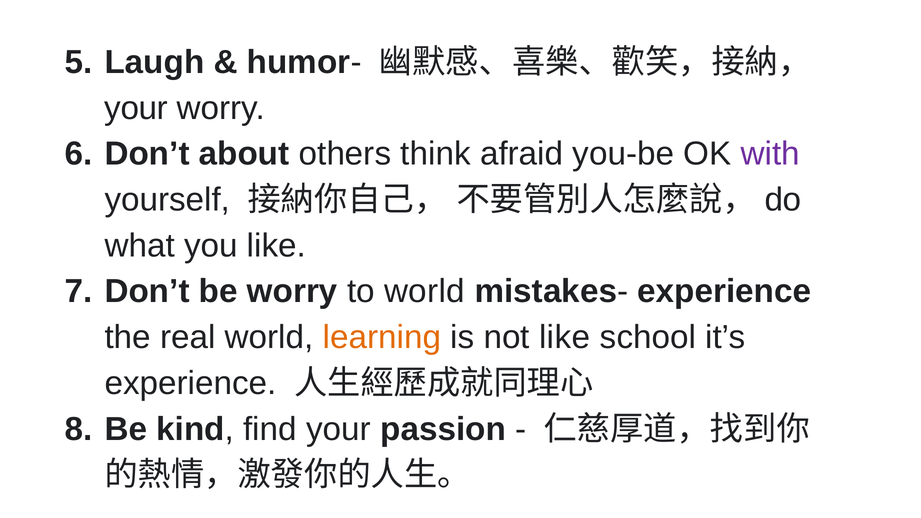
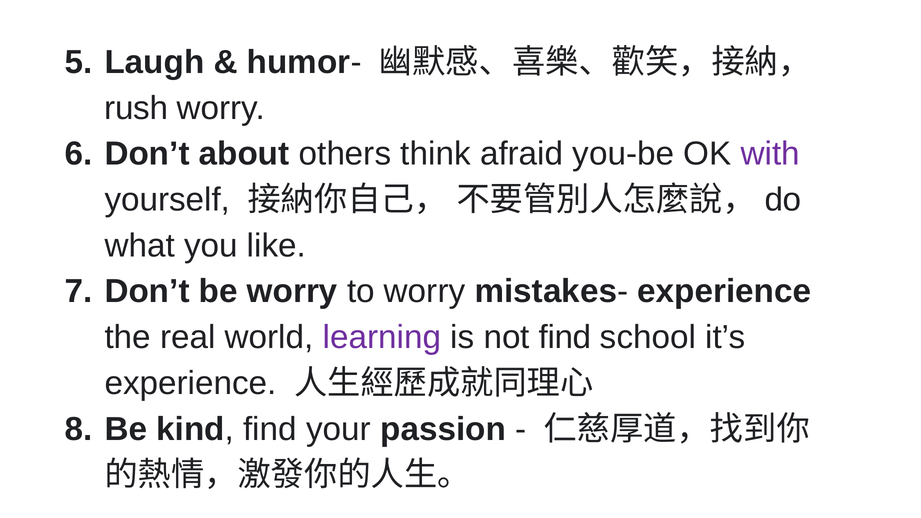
your: your -> rush (136, 108)
to world: world -> worry (425, 292)
learning colour: orange -> purple (382, 337)
not like: like -> find (565, 337)
